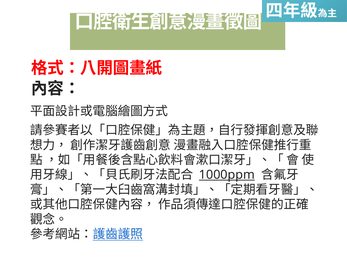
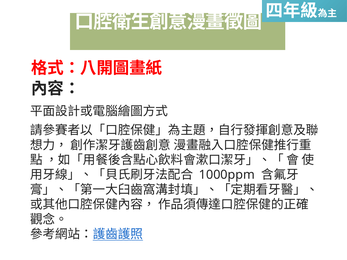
1000ppm underline: present -> none (227, 175)
